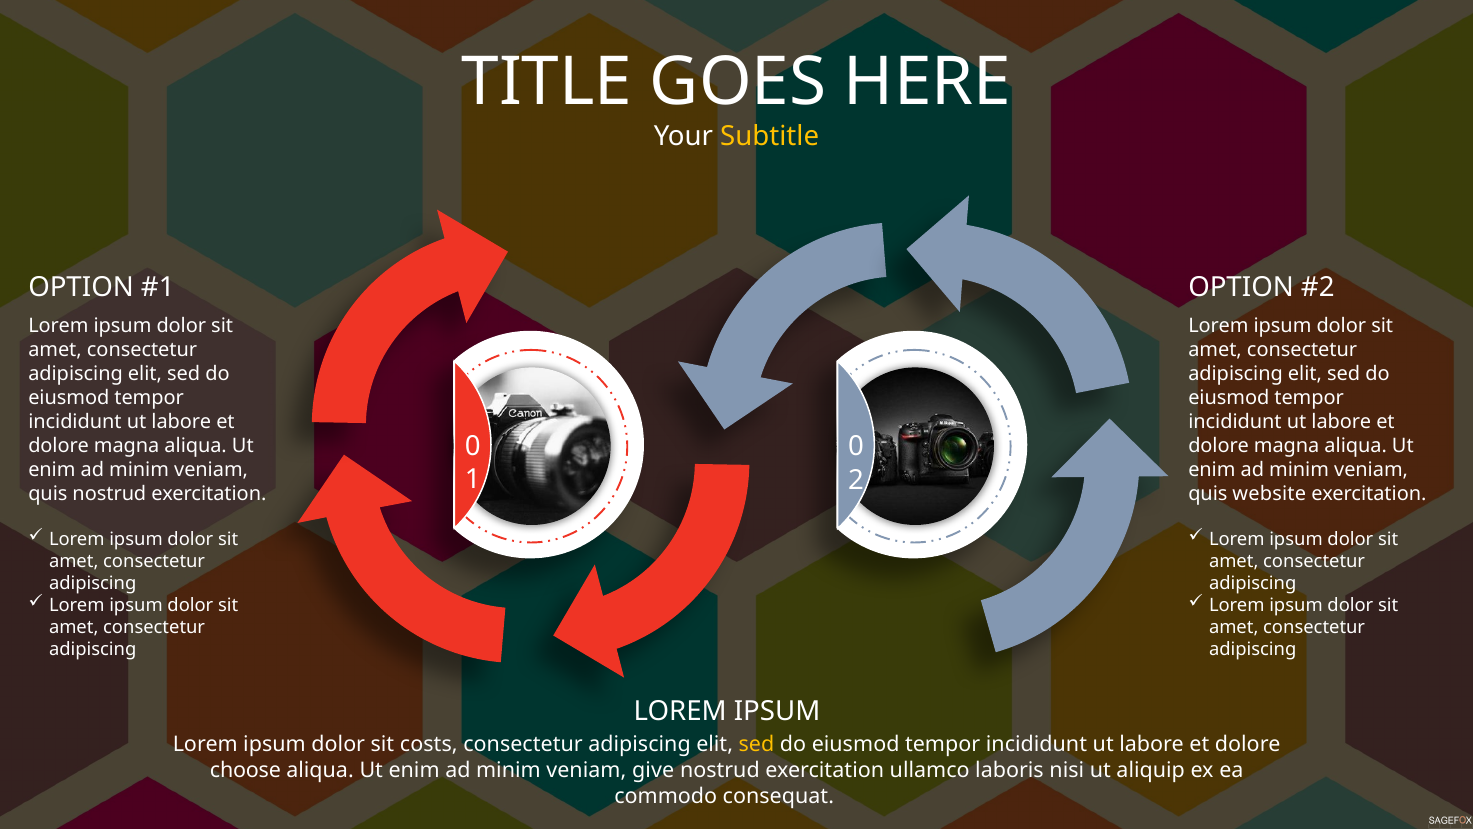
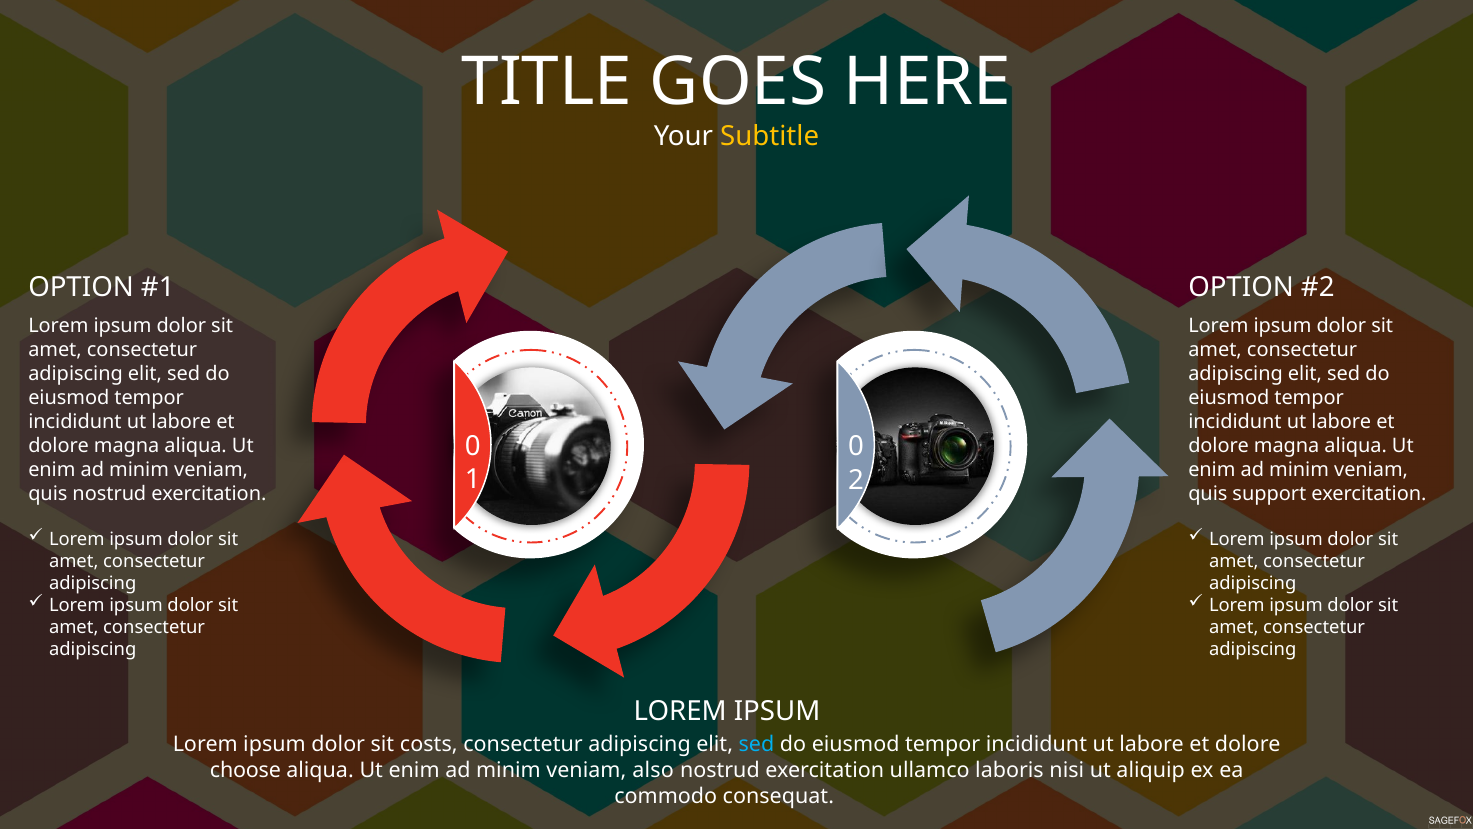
website: website -> support (1269, 494)
sed colour: yellow -> light blue (756, 744)
give: give -> also (653, 770)
